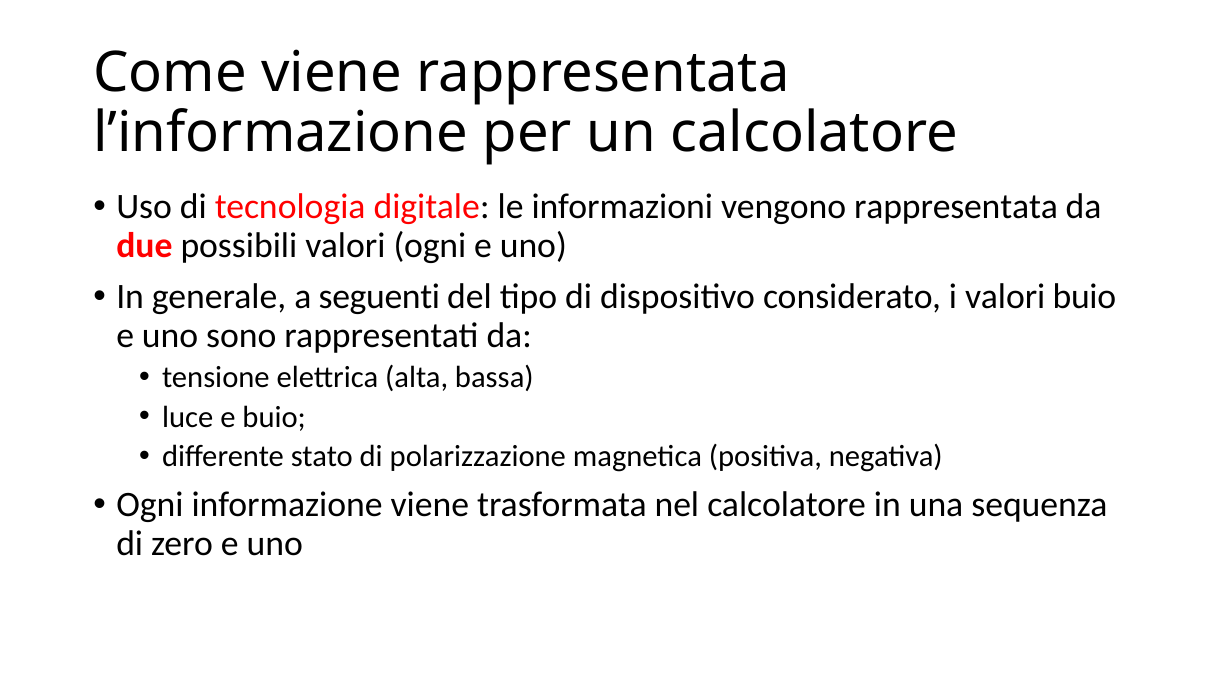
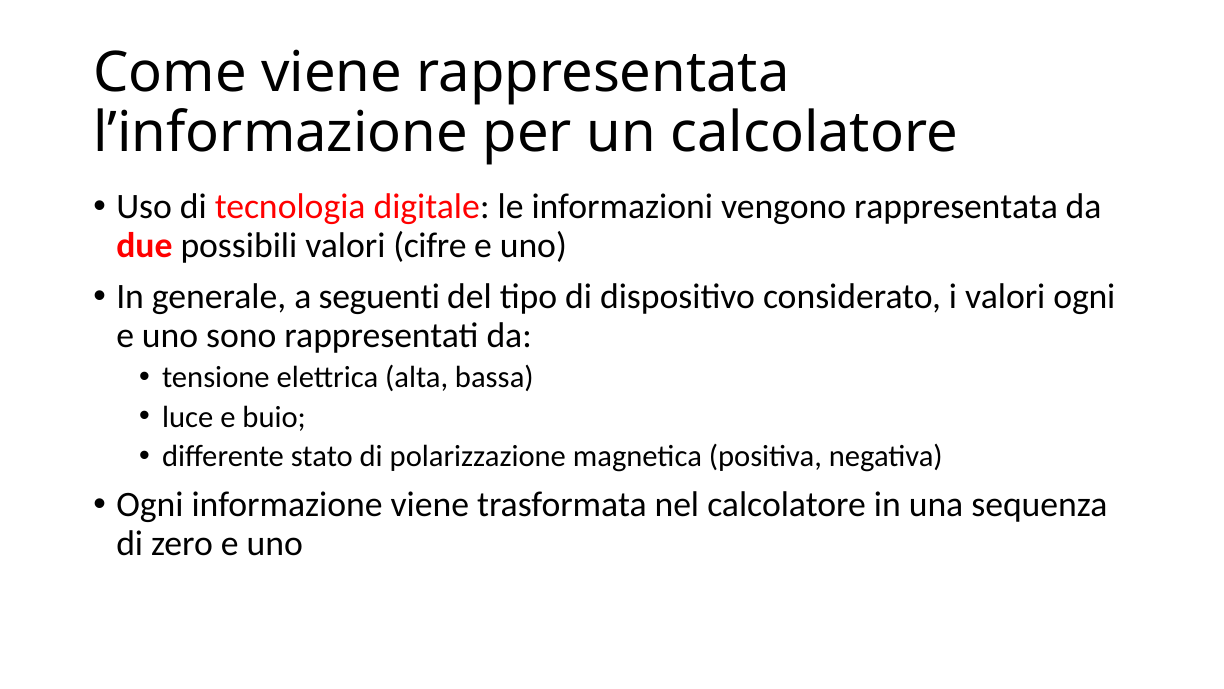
valori ogni: ogni -> cifre (430, 245)
valori buio: buio -> ogni (1084, 297)
